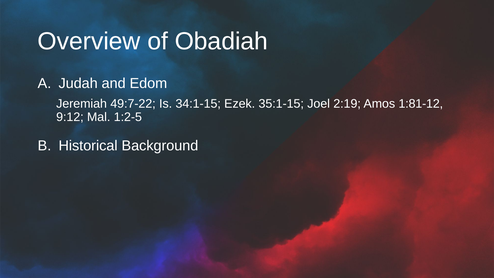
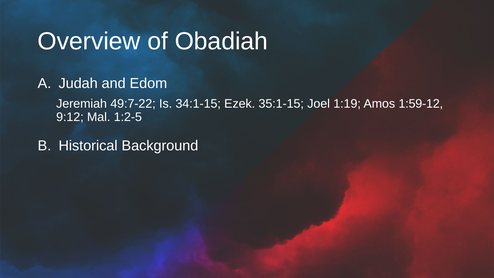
2:19: 2:19 -> 1:19 (347, 104)
1:81-12: 1:81-12 -> 1:59-12 (421, 104)
